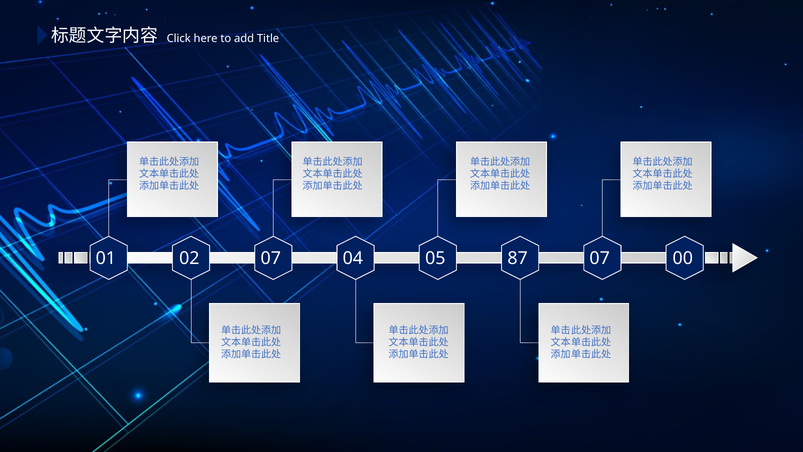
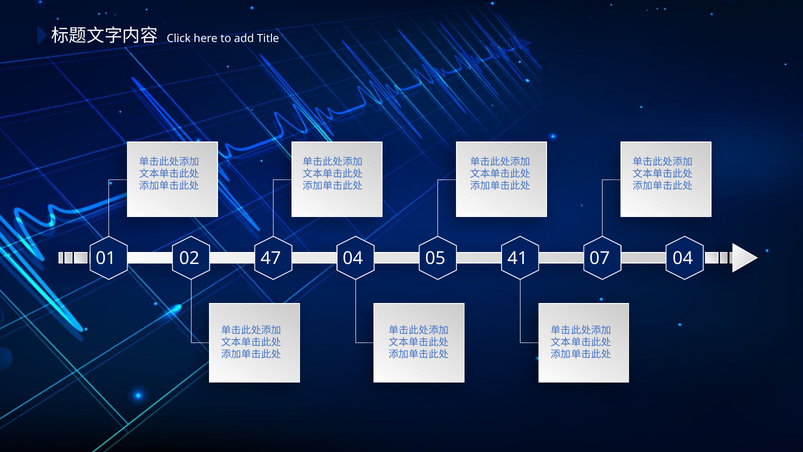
02 07: 07 -> 47 (271, 258)
87: 87 -> 41 (518, 258)
07 00: 00 -> 04 (683, 258)
